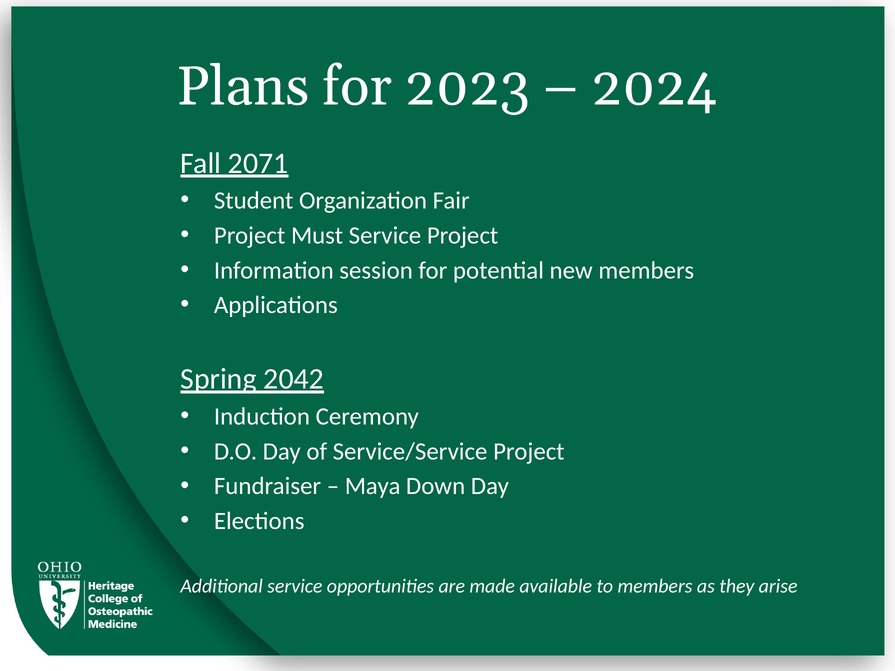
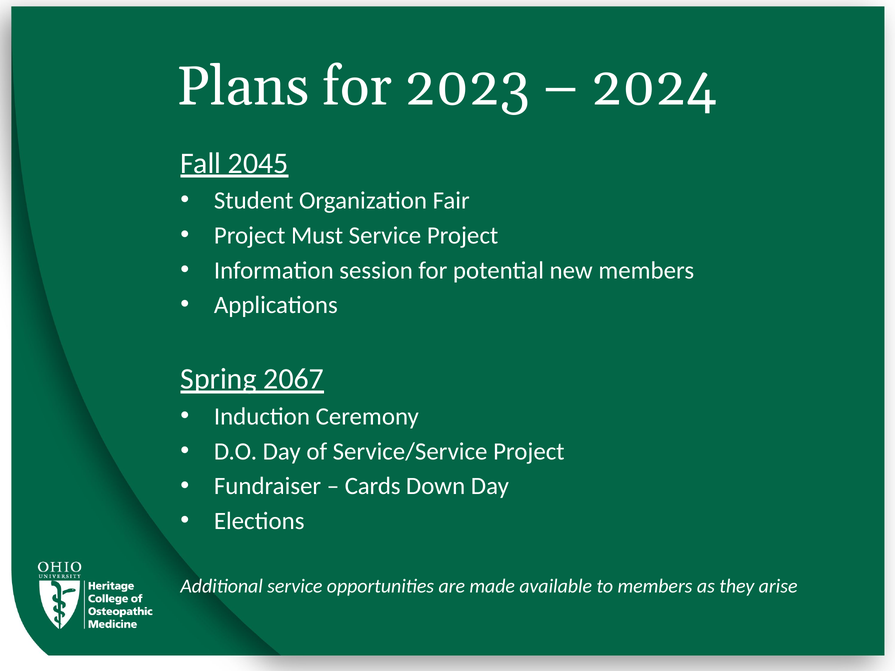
2071: 2071 -> 2045 (258, 163)
2042: 2042 -> 2067 (294, 379)
Maya: Maya -> Cards (373, 486)
